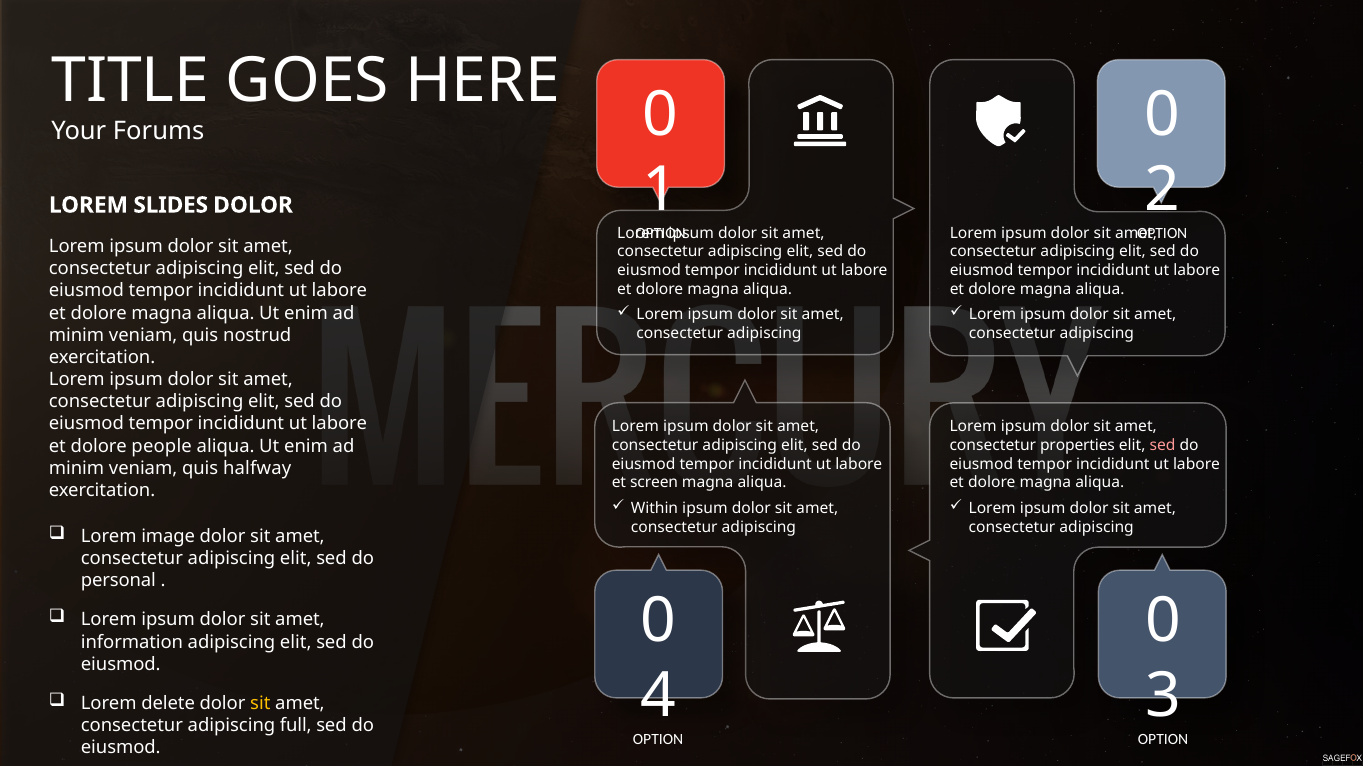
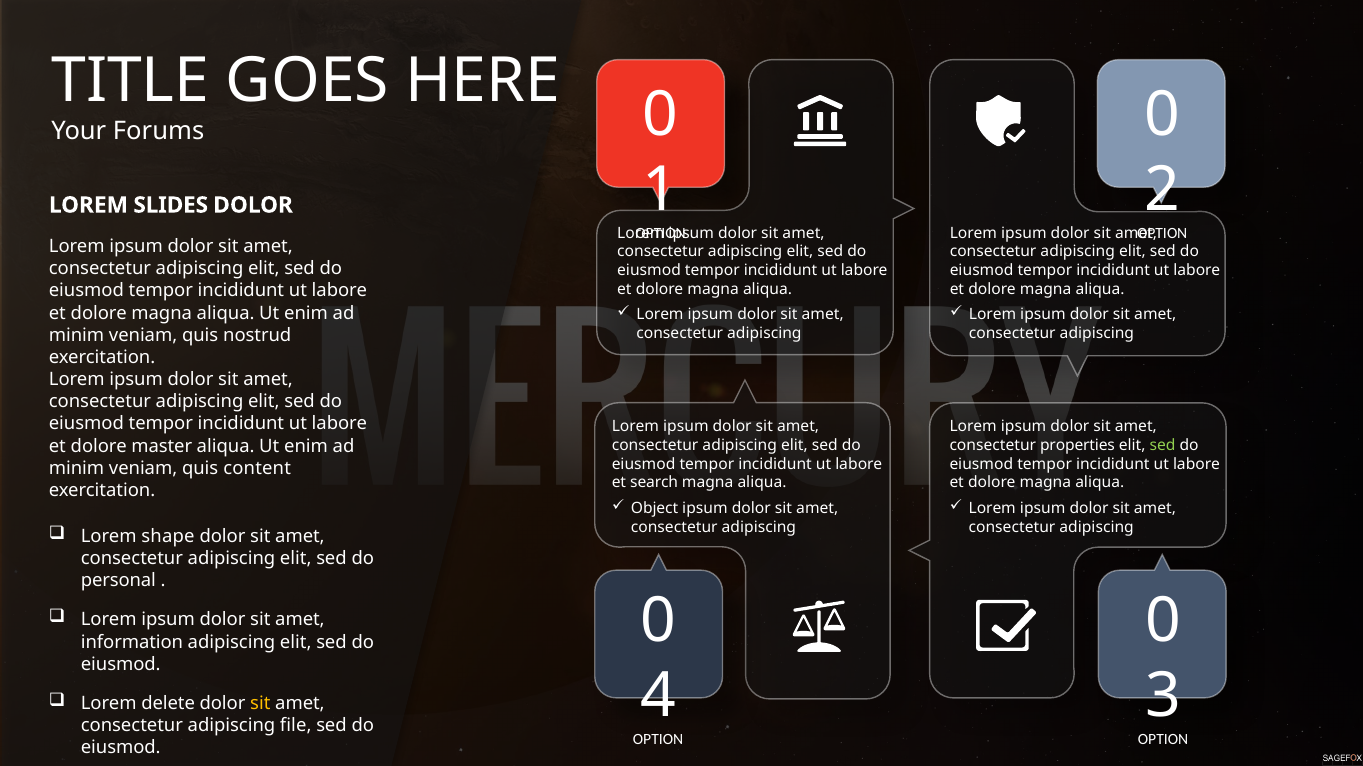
people: people -> master (162, 446)
sed colour: pink -> light green (1163, 446)
halfway: halfway -> content (257, 469)
screen: screen -> search (654, 483)
Within: Within -> Object (655, 509)
image: image -> shape (168, 537)
full: full -> file (296, 726)
